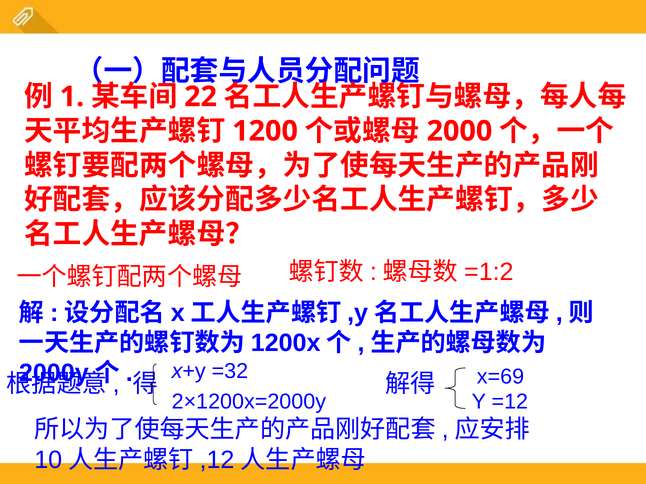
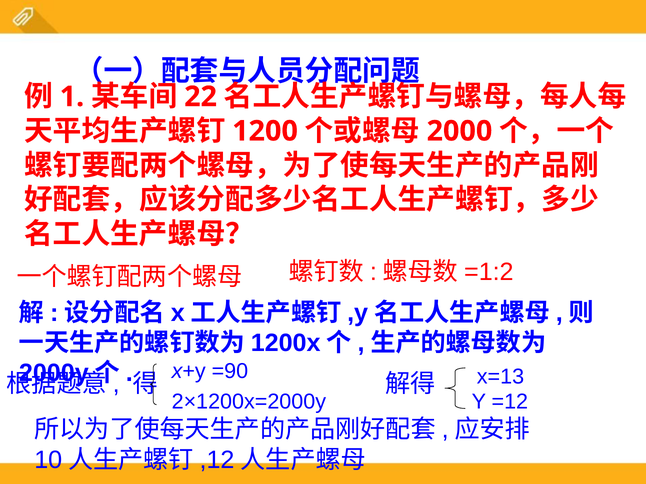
=32: =32 -> =90 (230, 372)
x=69: x=69 -> x=13 (500, 377)
